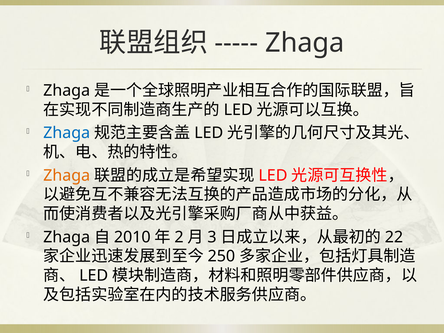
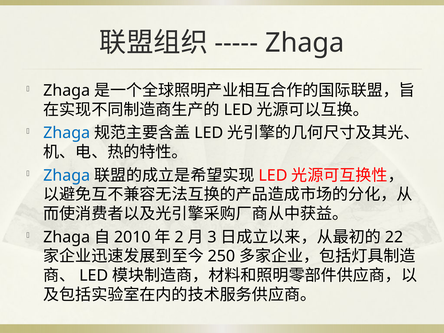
Zhaga colour: orange -> blue (67, 175)
